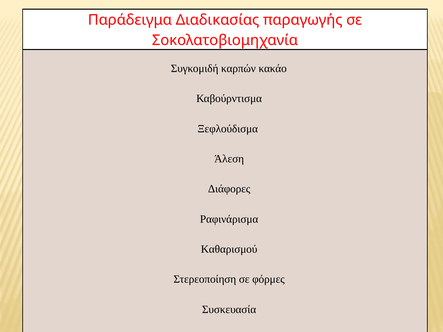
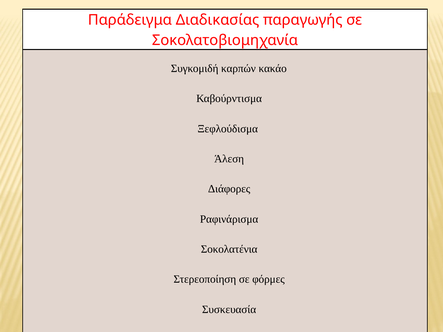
Καθαρισμού: Καθαρισμού -> Σοκολατένια (229, 249)
